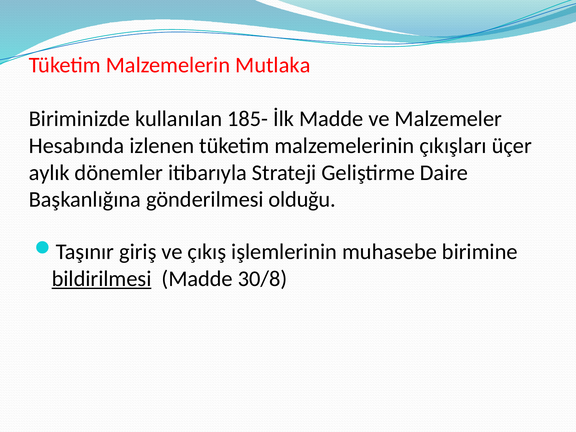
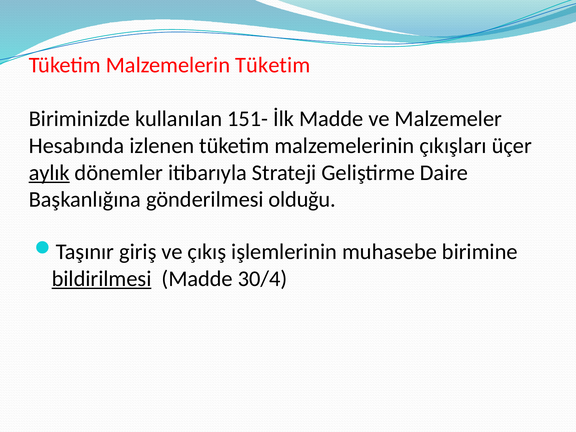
Malzemelerin Mutlaka: Mutlaka -> Tüketim (273, 65)
185-: 185- -> 151- (248, 119)
aylık underline: none -> present (49, 173)
30/8: 30/8 -> 30/4 (263, 279)
